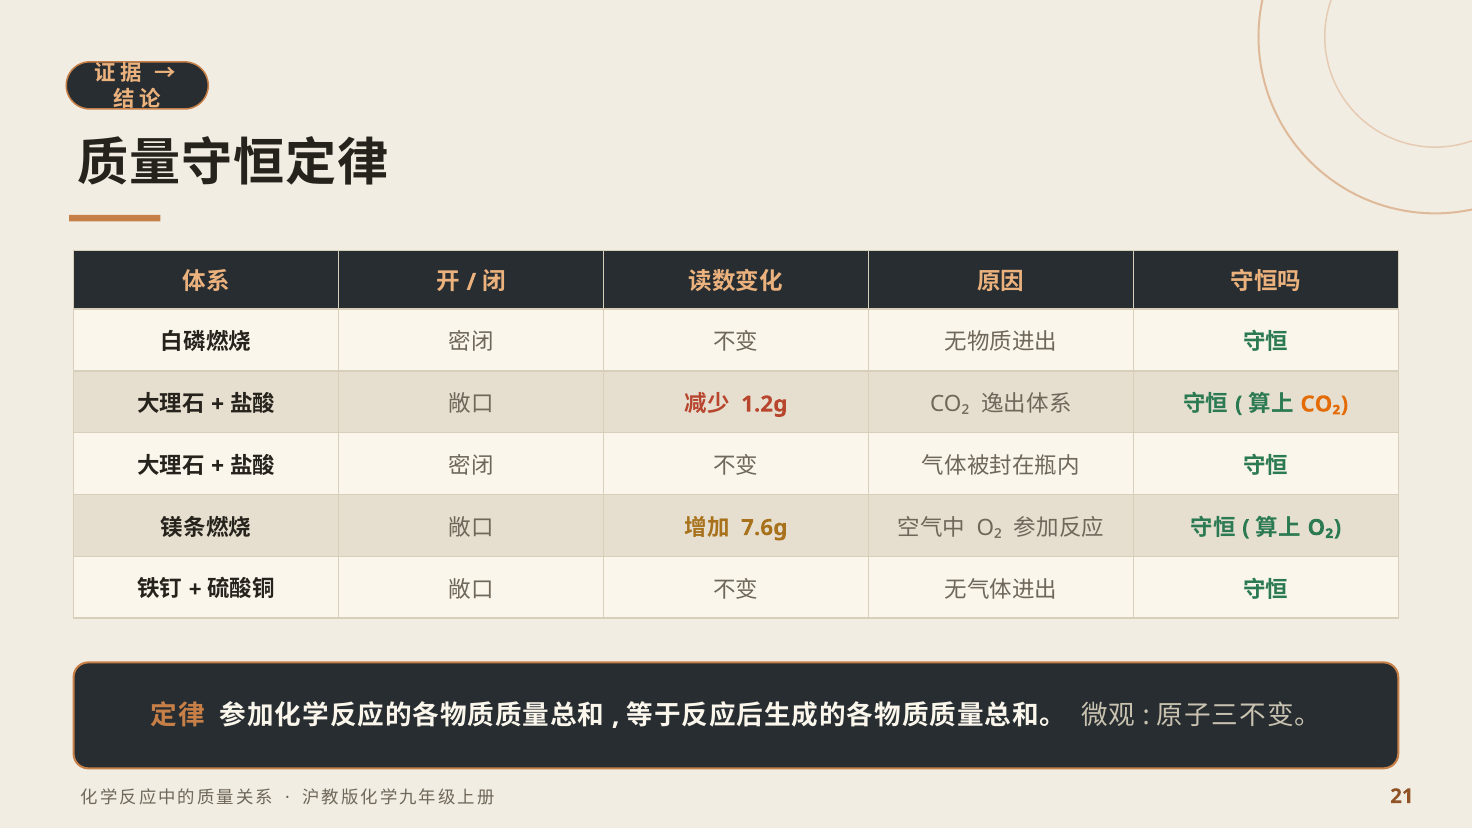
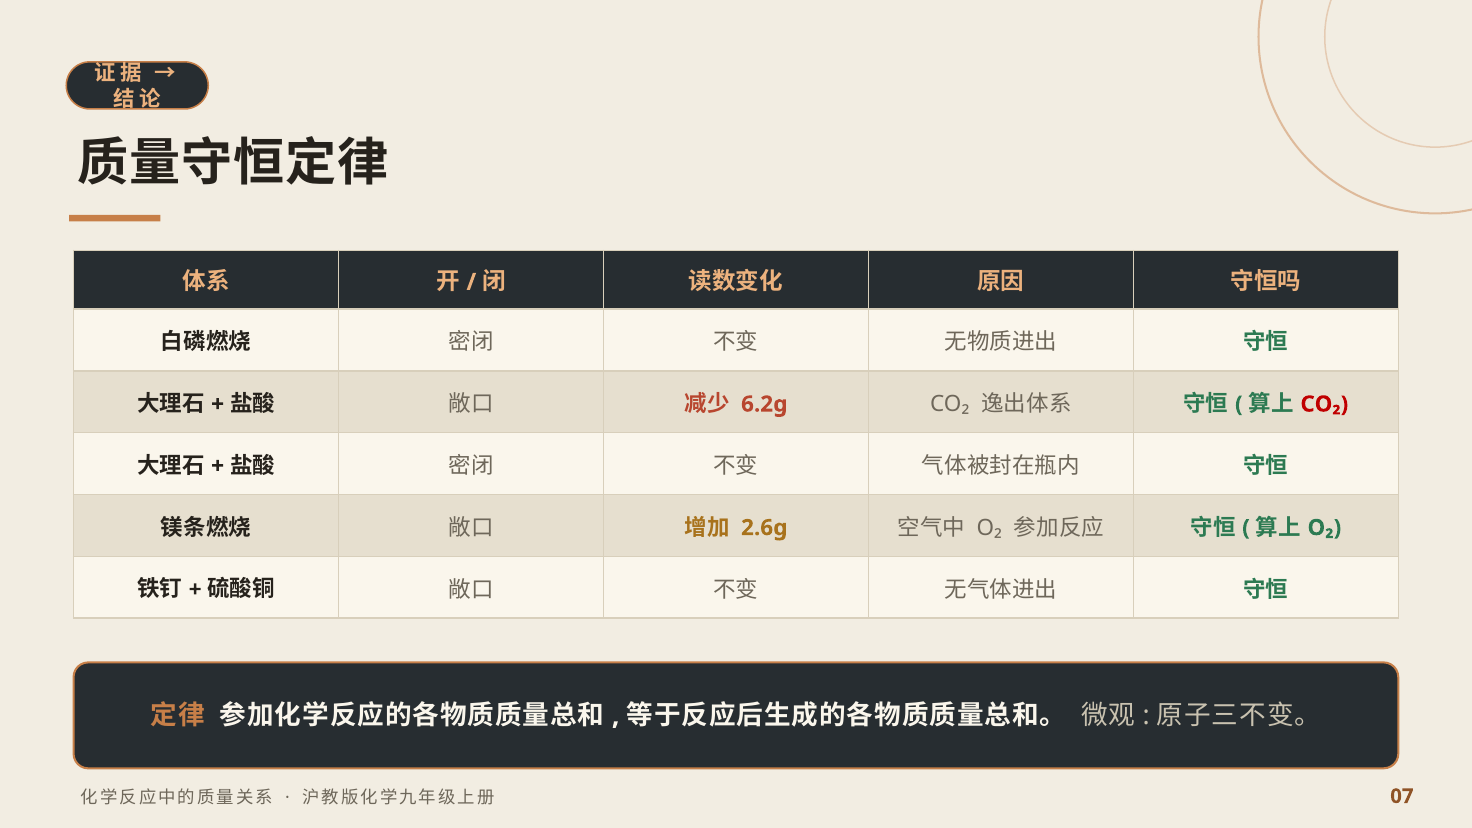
1.2g: 1.2g -> 6.2g (764, 404)
CO₂ colour: orange -> red (1324, 404)
7.6g: 7.6g -> 2.6g (764, 528)
21: 21 -> 07 (1402, 796)
